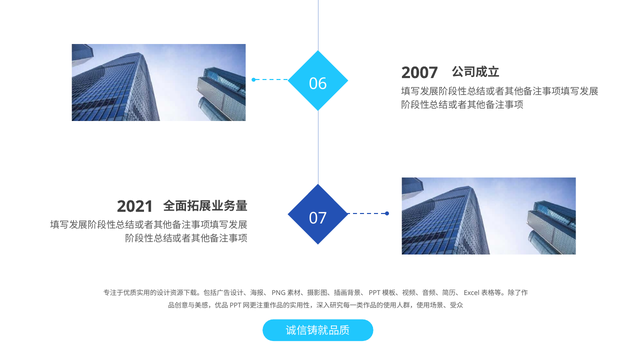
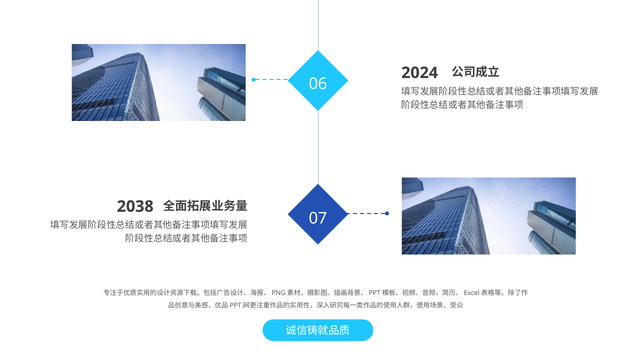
2007: 2007 -> 2024 (420, 73)
2021: 2021 -> 2038 (135, 206)
